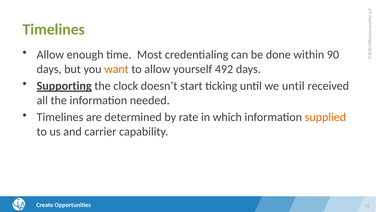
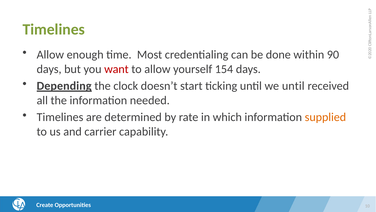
want colour: orange -> red (116, 69)
492: 492 -> 154 (224, 69)
Supporting: Supporting -> Depending (64, 86)
